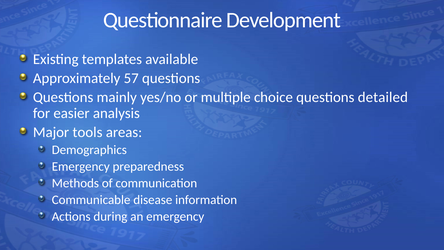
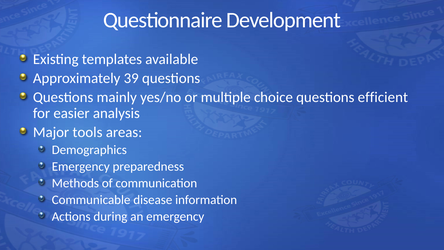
57: 57 -> 39 (131, 78)
detailed: detailed -> efficient (383, 97)
